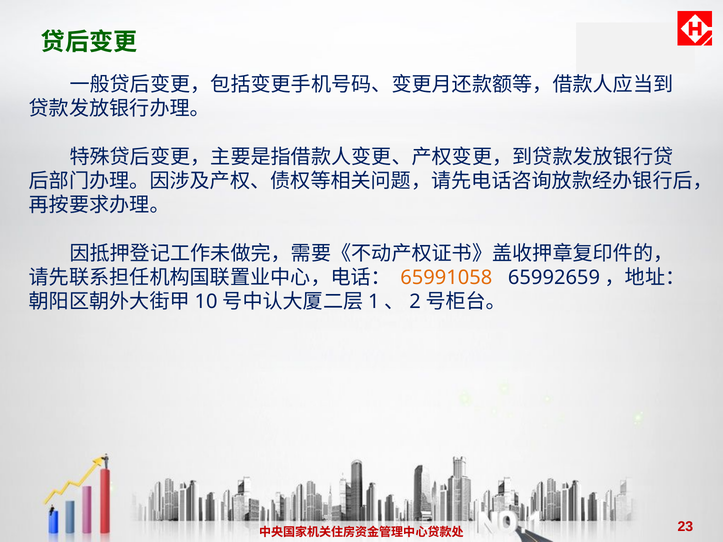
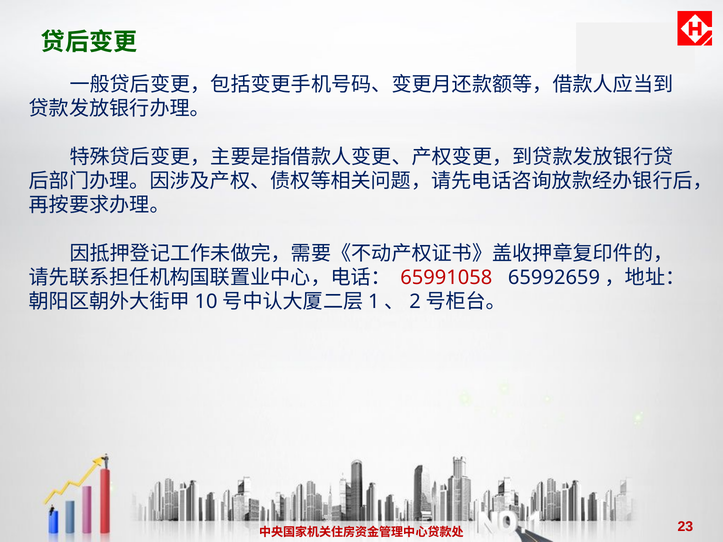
65991058 colour: orange -> red (446, 278)
